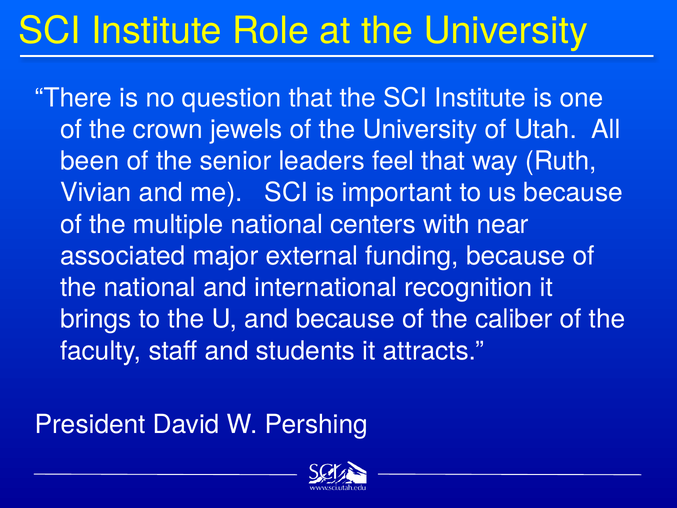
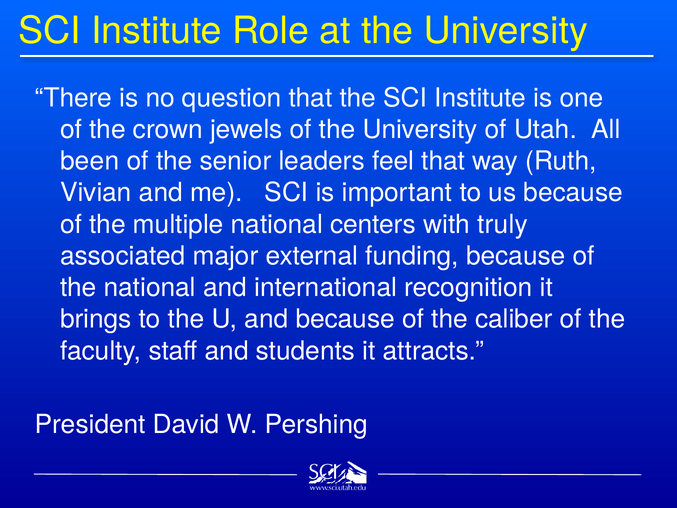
near: near -> truly (502, 224)
